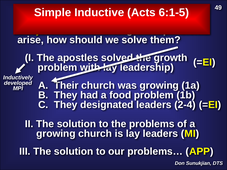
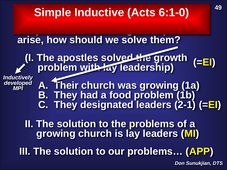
6:1-5: 6:1-5 -> 6:1-0 (174, 13)
2-4: 2-4 -> 2-1 (185, 105)
